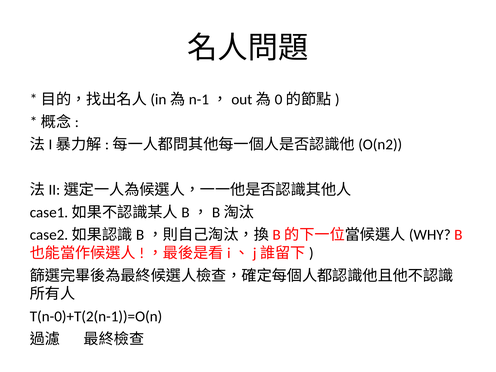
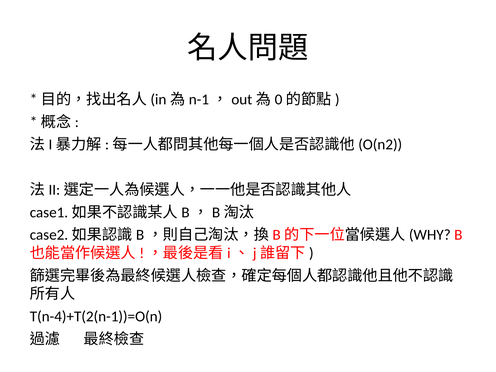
T(n-0)+T(2(n-1))=O(n: T(n-0)+T(2(n-1))=O(n -> T(n-4)+T(2(n-1))=O(n (96, 317)
